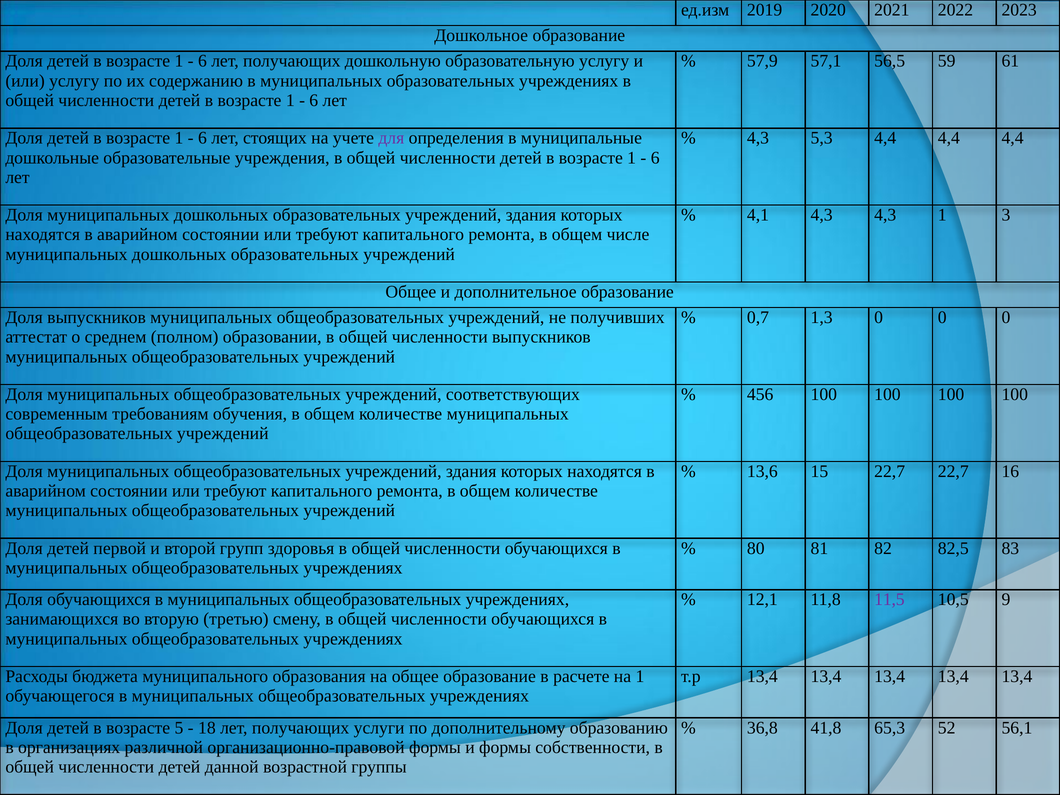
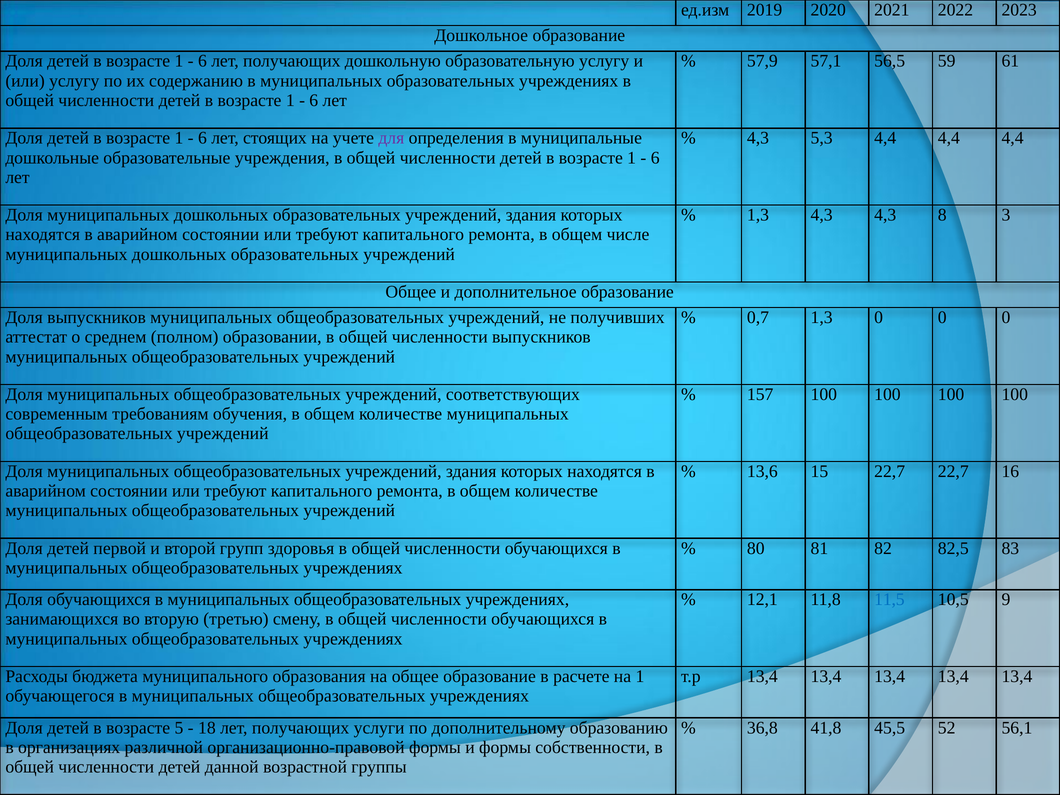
4,1: 4,1 -> 1,3 (758, 215)
4,3 1: 1 -> 8 (942, 215)
456: 456 -> 157 (760, 394)
11,5 colour: purple -> blue (889, 600)
65,3: 65,3 -> 45,5 (890, 728)
